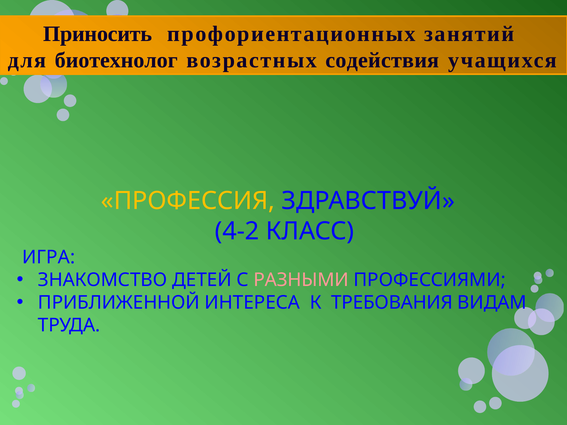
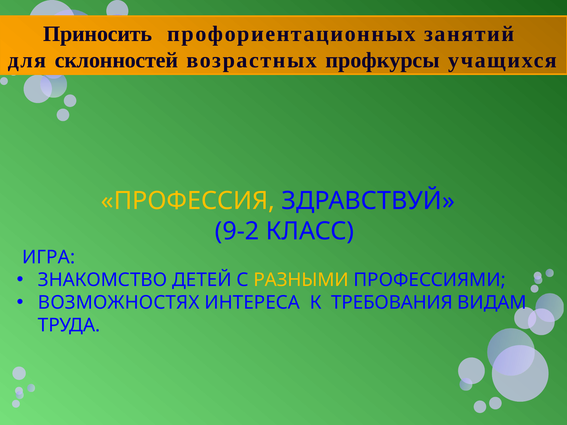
биотехнолог: биотехнолог -> склонностей (116, 60)
содействия: содействия -> профкурсы (383, 60)
4-2: 4-2 -> 9-2 (237, 231)
РАЗНЫМИ colour: pink -> yellow (301, 280)
ПРИБЛИЖЕННОЙ: ПРИБЛИЖЕННОЙ -> ВОЗМОЖНОСТЯХ (119, 303)
